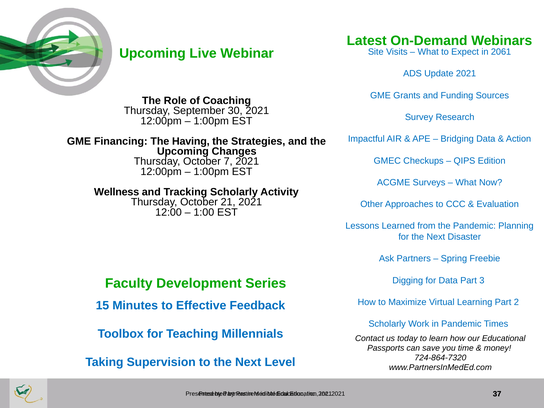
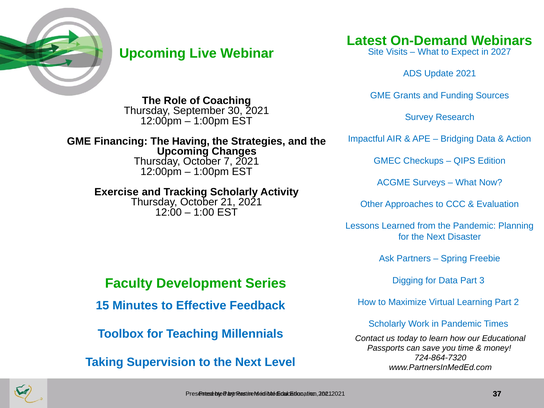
2061: 2061 -> 2027 (501, 52)
Wellness: Wellness -> Exercise (116, 192)
